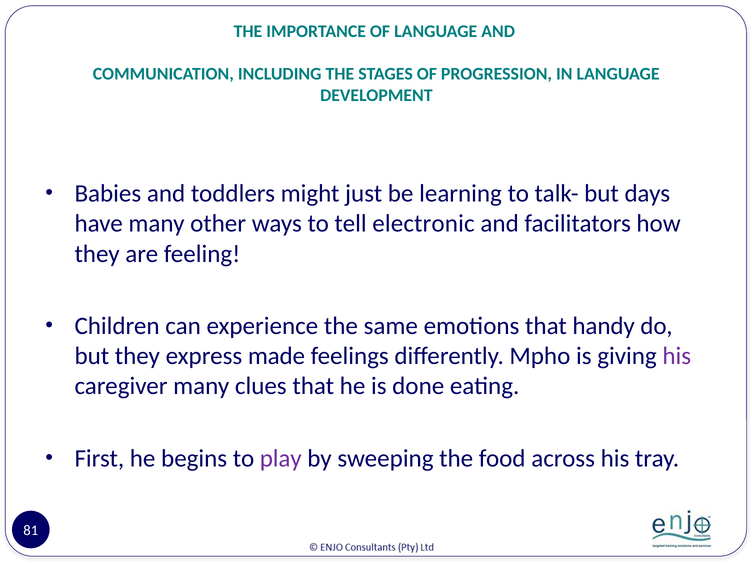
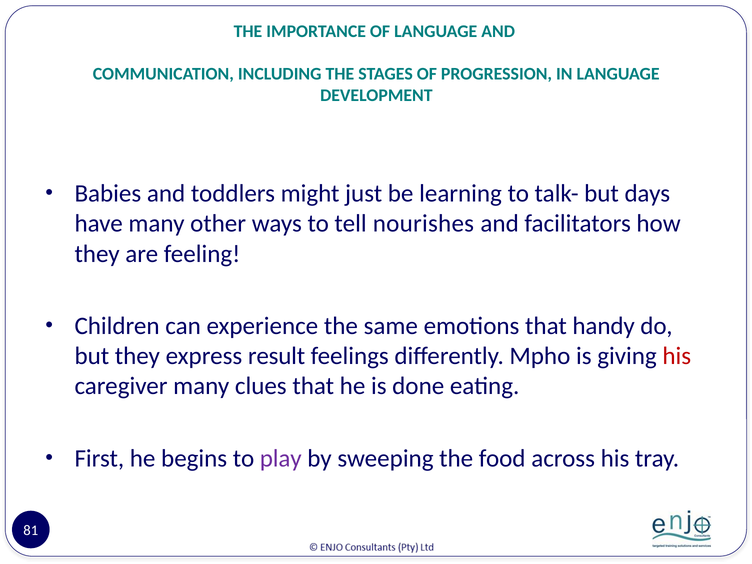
electronic: electronic -> nourishes (423, 224)
made: made -> result (277, 356)
his colour: purple -> red (677, 356)
